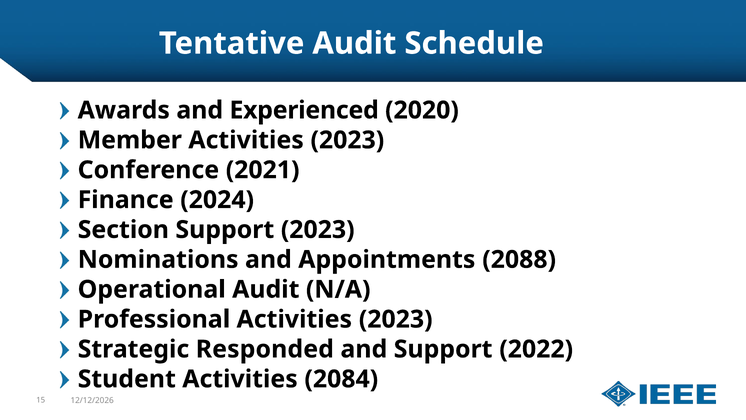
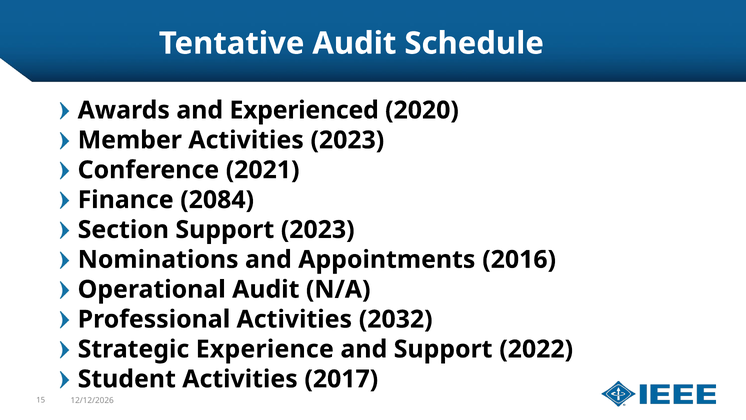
2024: 2024 -> 2084 (217, 200)
2088: 2088 -> 2016 (519, 259)
Professional Activities 2023: 2023 -> 2032 (396, 319)
Responded: Responded -> Experience (265, 349)
2084: 2084 -> 2017 (341, 379)
